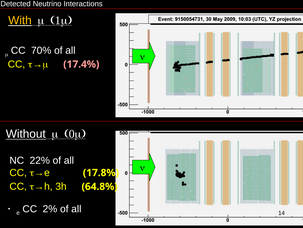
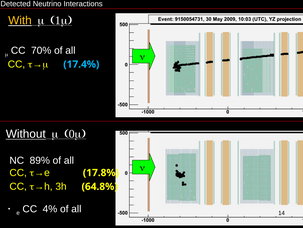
17.4% colour: pink -> light blue (81, 64)
22%: 22% -> 89% (40, 160)
2%: 2% -> 4% (50, 208)
